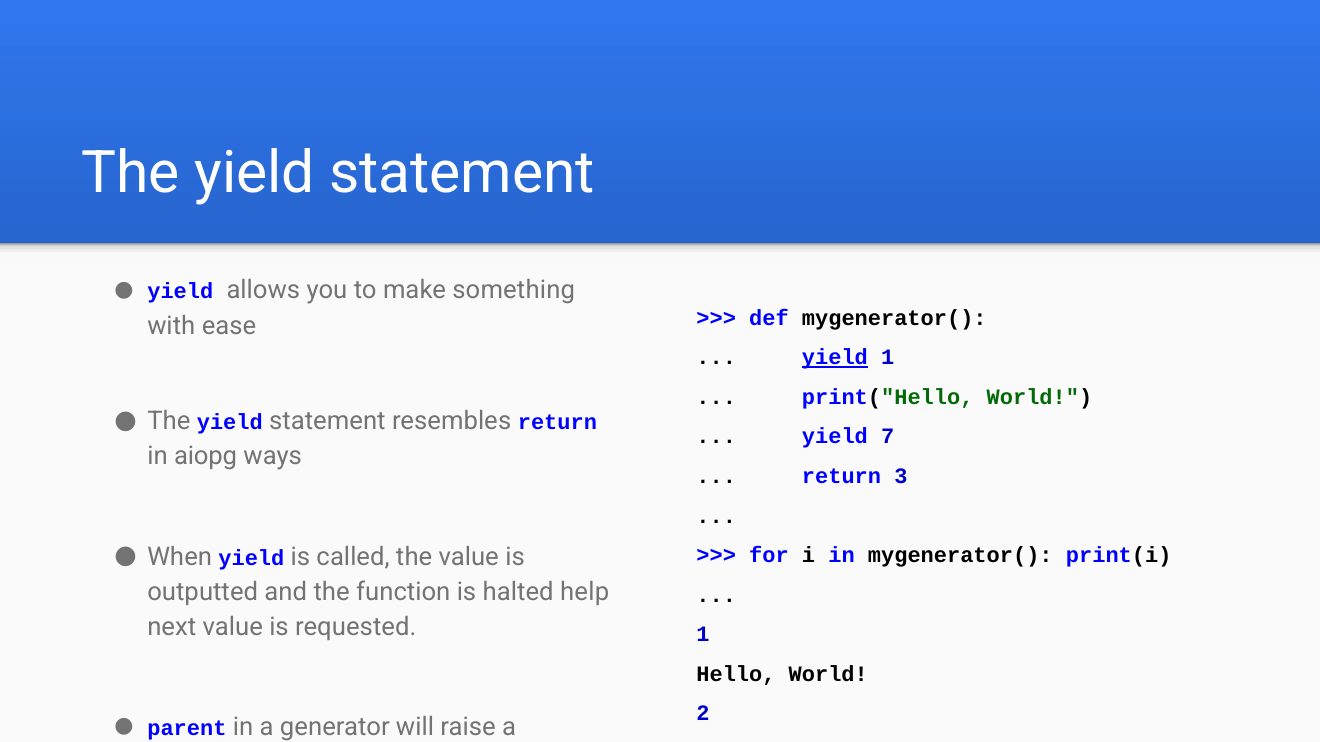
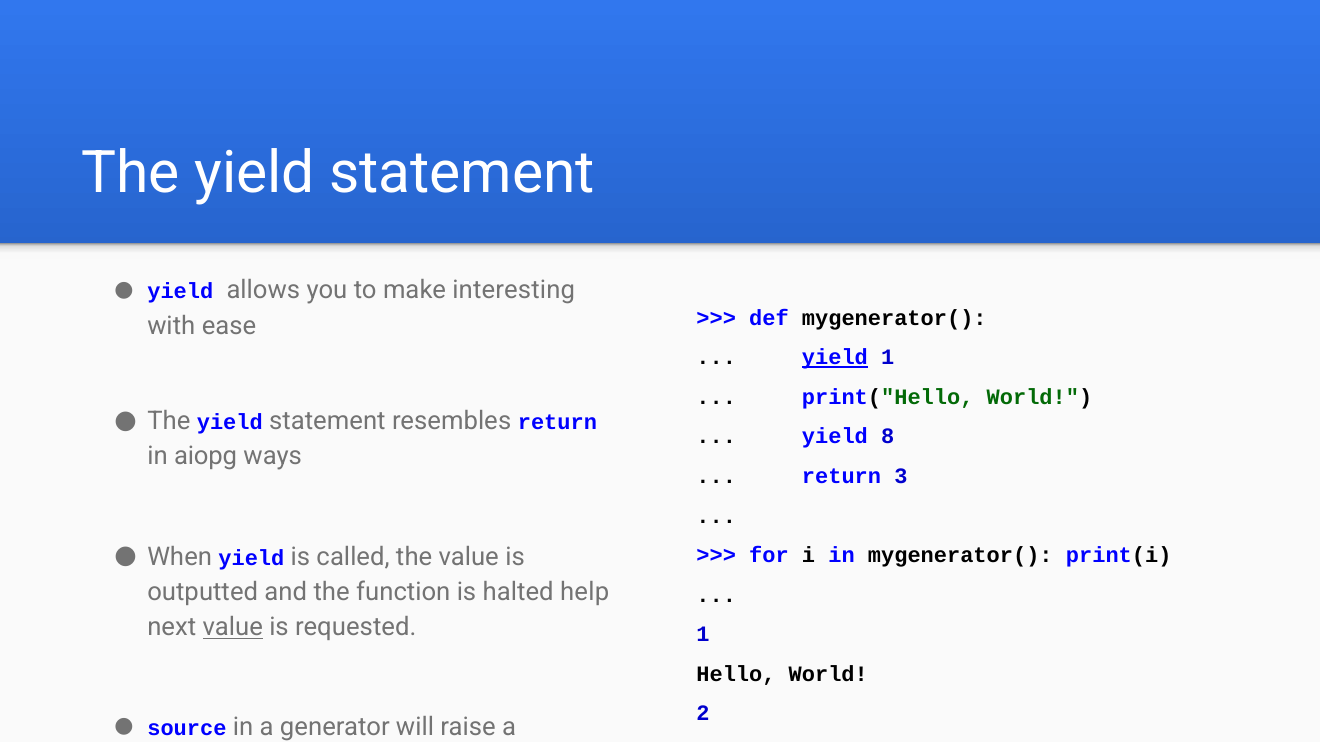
something: something -> interesting (514, 291)
7: 7 -> 8 (888, 437)
value underline: none -> present (233, 628)
parent: parent -> source (187, 729)
